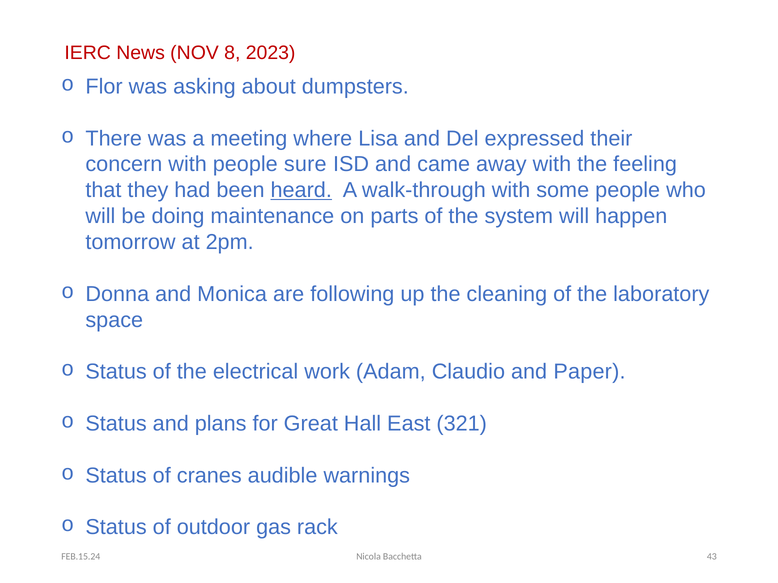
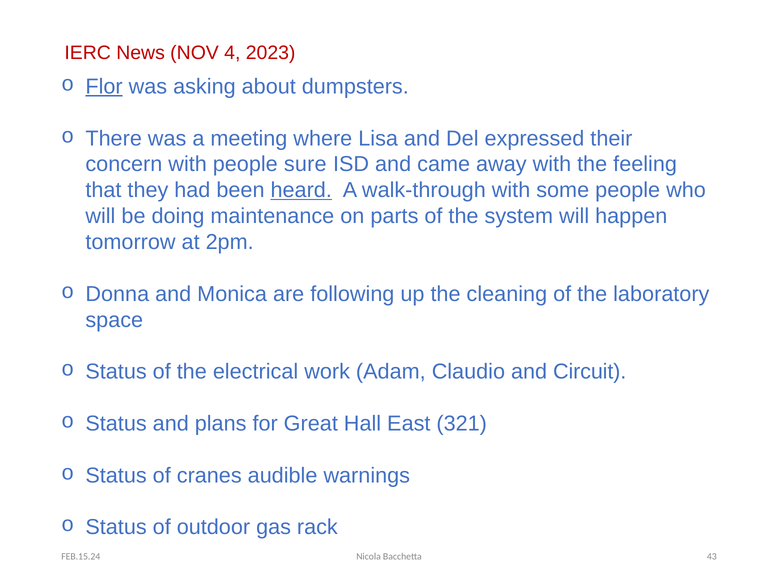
8: 8 -> 4 (232, 53)
Flor underline: none -> present (104, 87)
Paper: Paper -> Circuit (590, 372)
